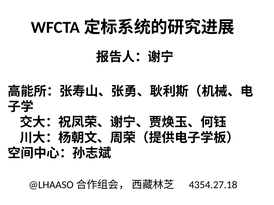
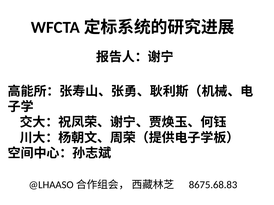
4354.27.18: 4354.27.18 -> 8675.68.83 (213, 185)
